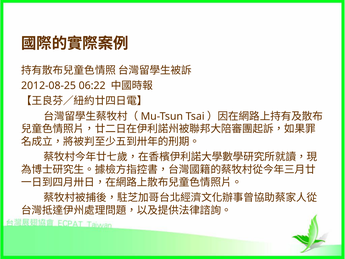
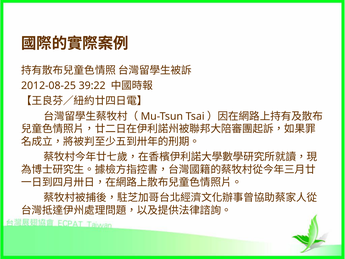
06:22: 06:22 -> 39:22 (92, 86)
